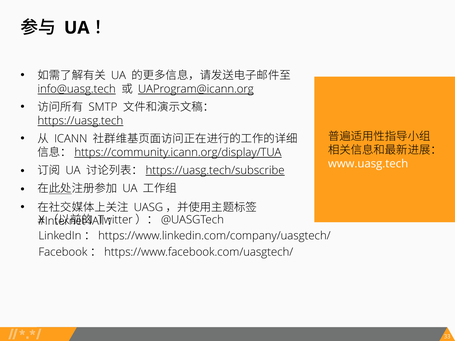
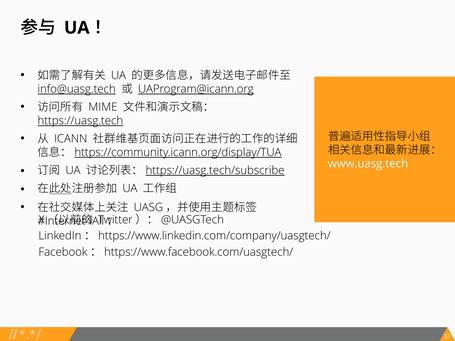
SMTP: SMTP -> MIME (103, 107)
